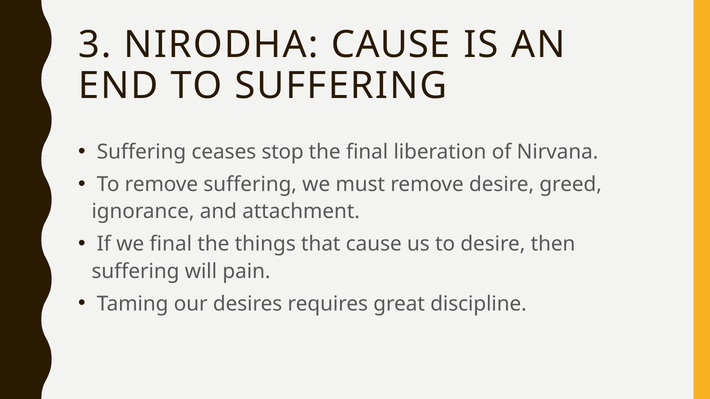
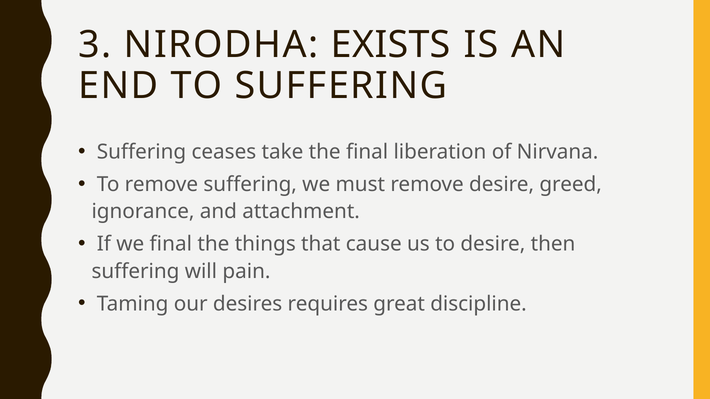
NIRODHA CAUSE: CAUSE -> EXISTS (391, 45)
stop: stop -> take (282, 152)
